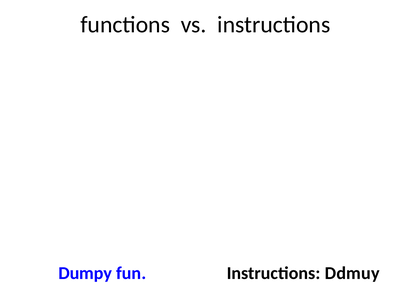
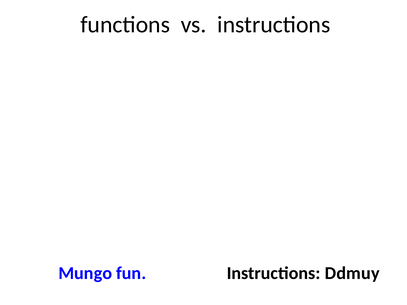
Dumpy: Dumpy -> Mungo (85, 273)
